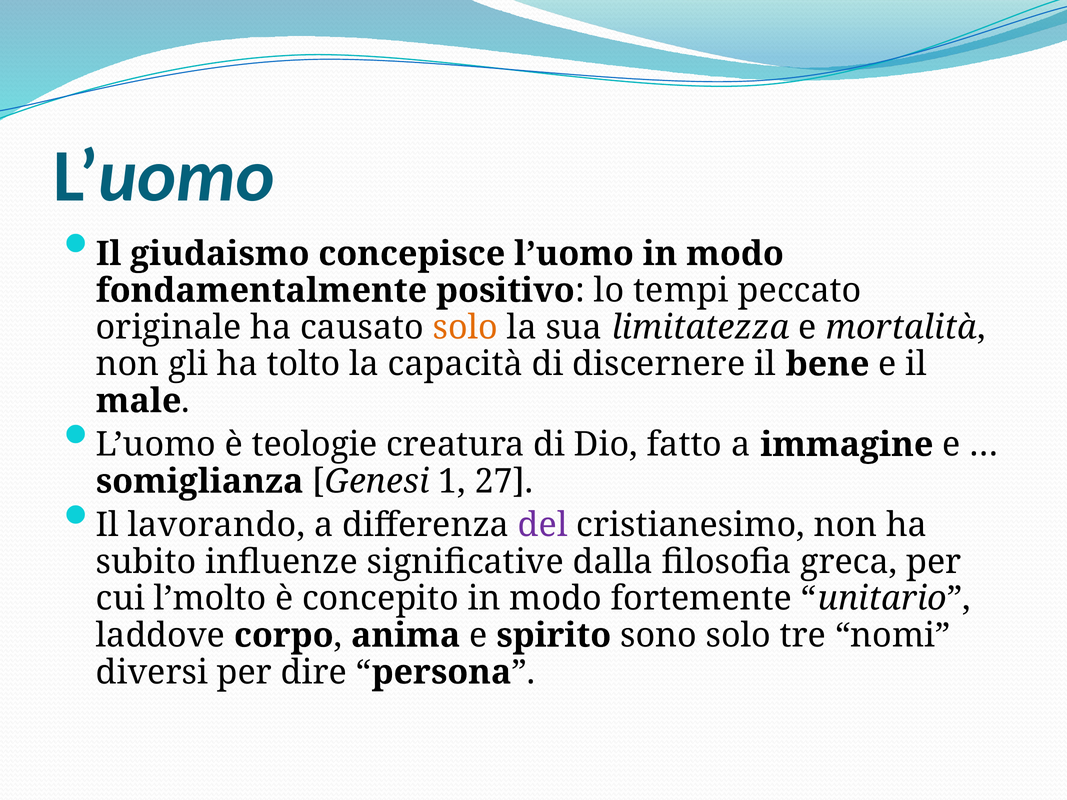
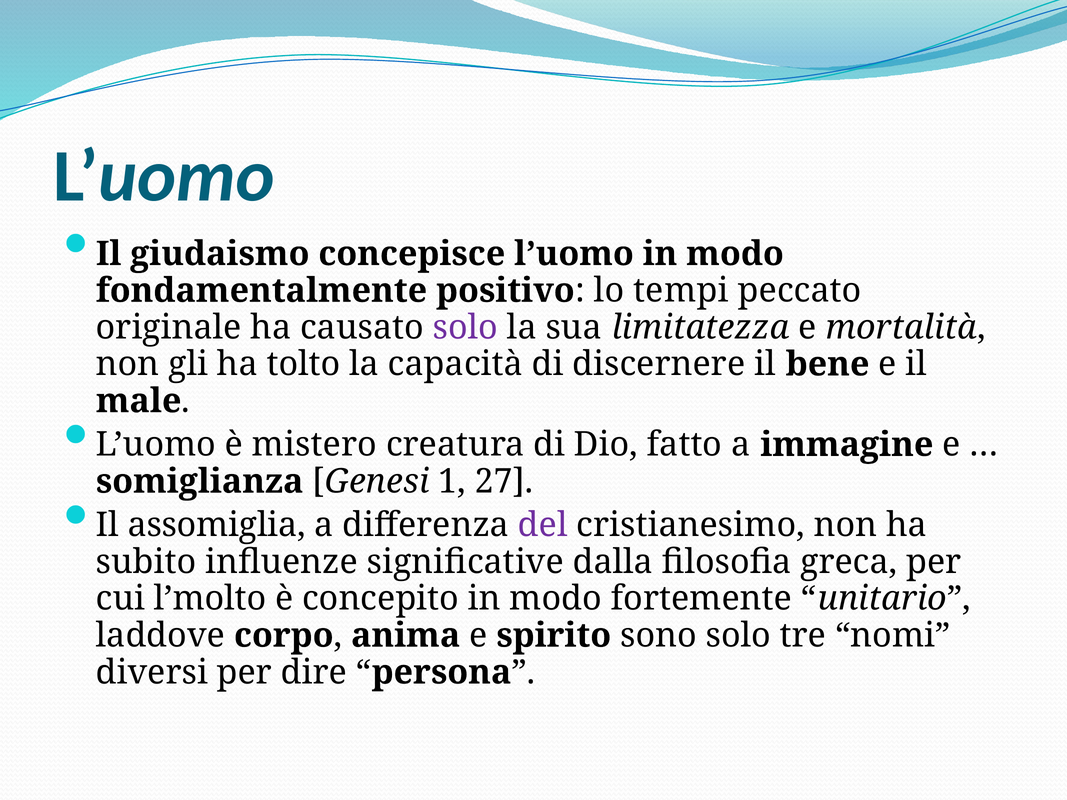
solo colour: orange -> purple (465, 328)
teologie: teologie -> mistero (314, 445)
lavorando: lavorando -> assomiglia (217, 525)
